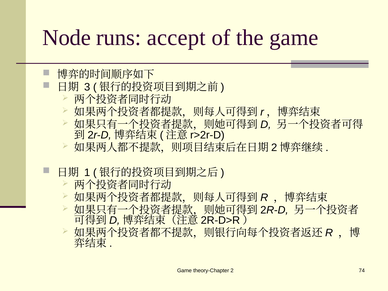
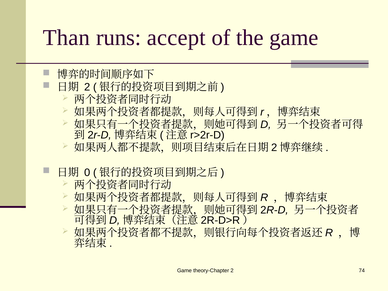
Node: Node -> Than (66, 38)
3: 3 -> 2 (87, 87)
1: 1 -> 0 (87, 172)
